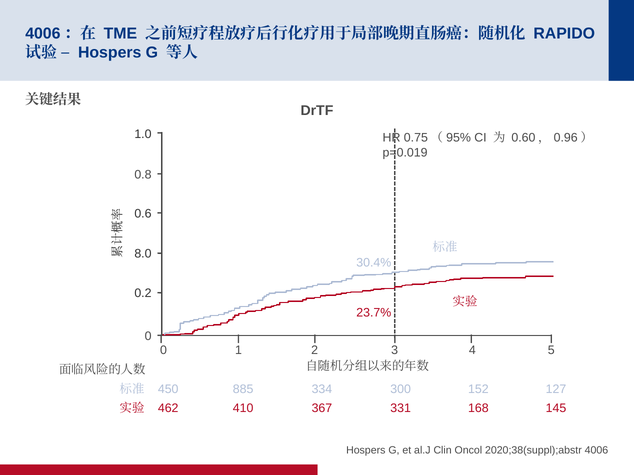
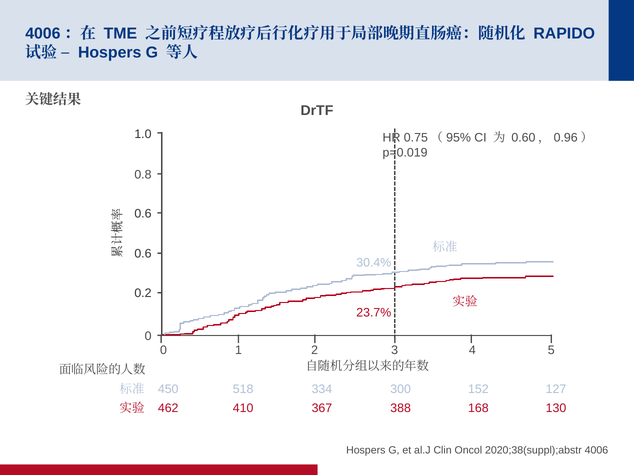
8.0: 8.0 -> 0.6 (143, 254)
885: 885 -> 518 (243, 389)
331: 331 -> 388 (401, 409)
145: 145 -> 130 (556, 409)
